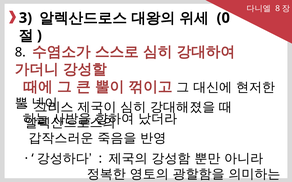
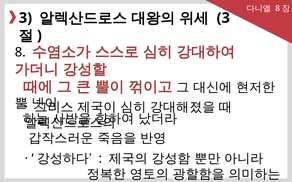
0: 0 -> 3 (223, 18)
